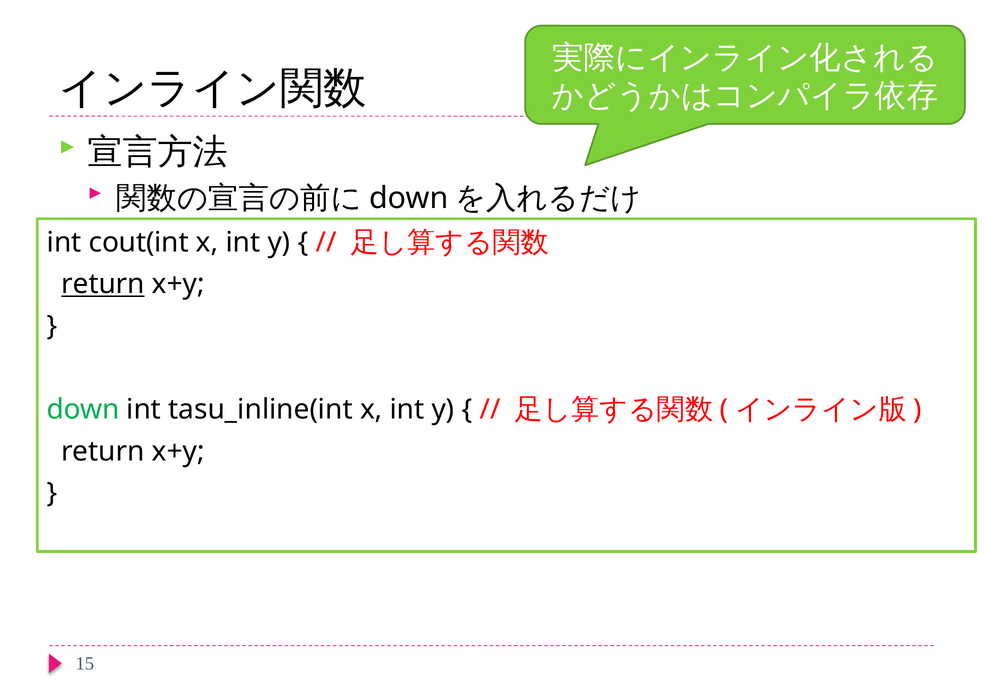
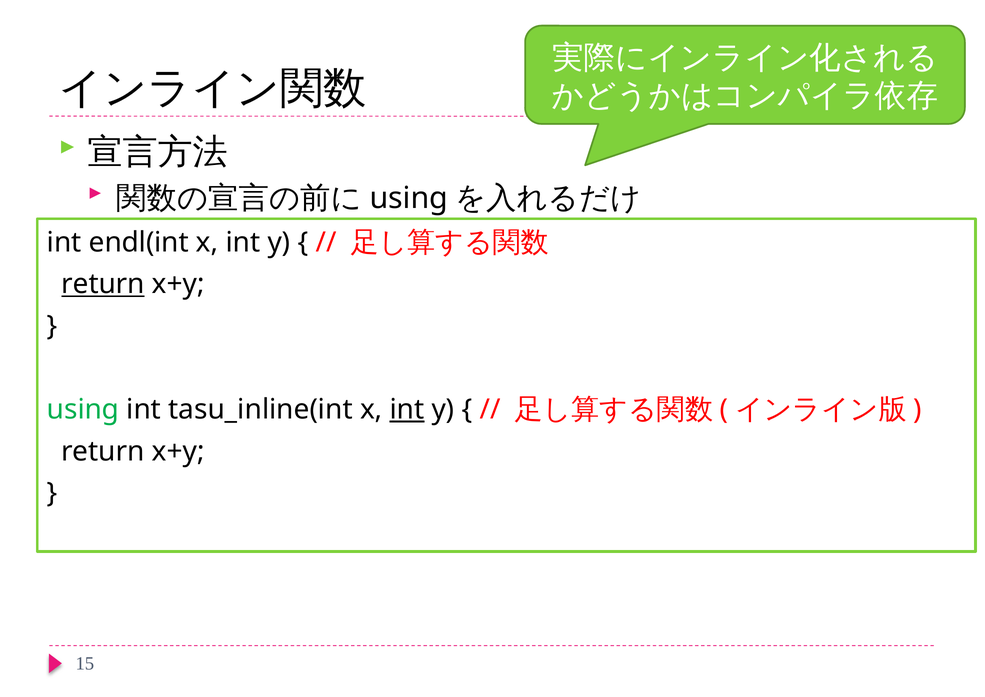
down: down -> using (409, 198)
cout(int: cout(int -> endl(int (139, 242)
down: down -> using (83, 409)
int underline: none -> present (407, 409)
